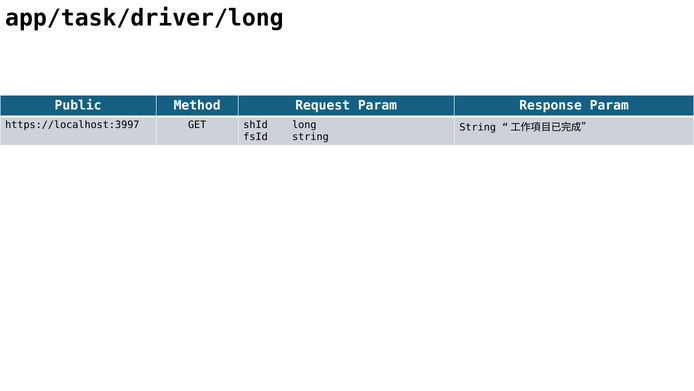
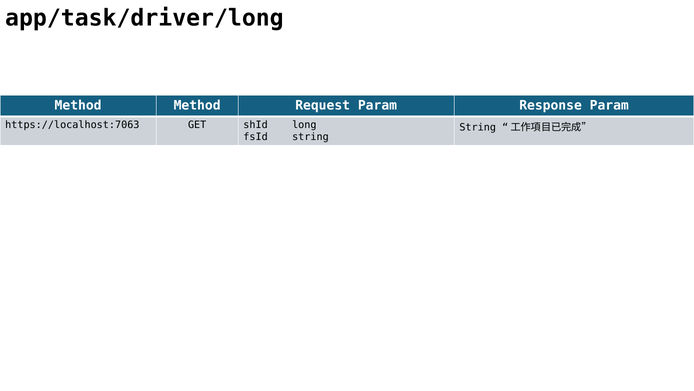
Public: Public -> Method (78, 105)
https://localhost:3997: https://localhost:3997 -> https://localhost:7063 (72, 125)
